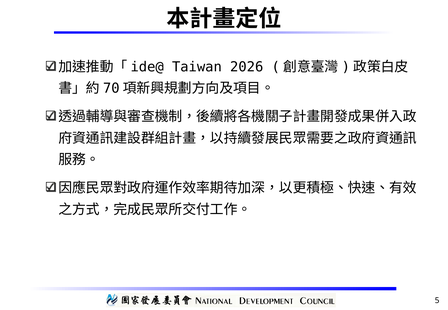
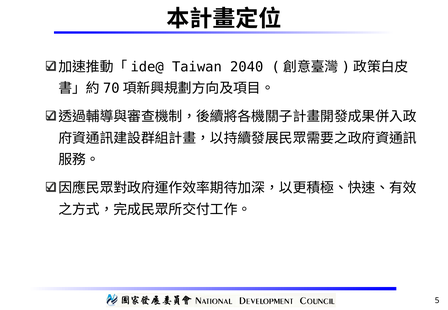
2026: 2026 -> 2040 (247, 67)
